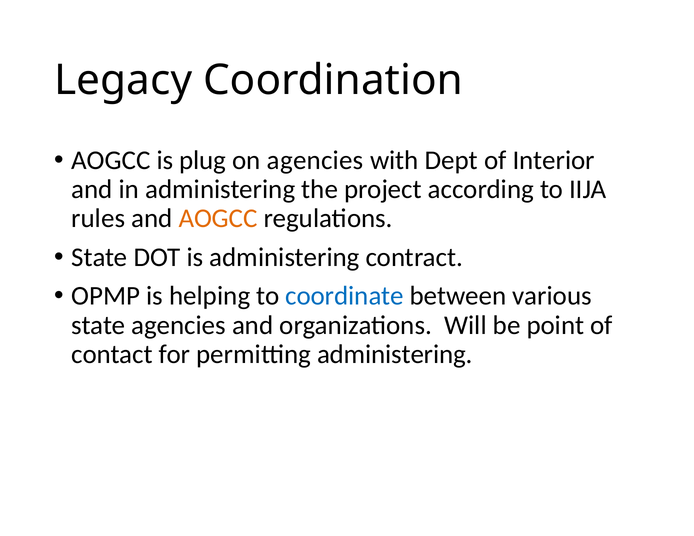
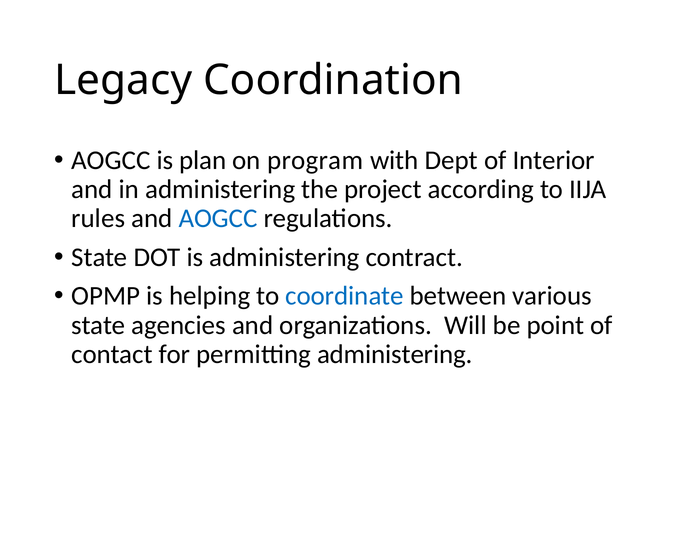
plug: plug -> plan (203, 160)
on agencies: agencies -> program (315, 160)
AOGCC colour: orange -> blue (218, 219)
